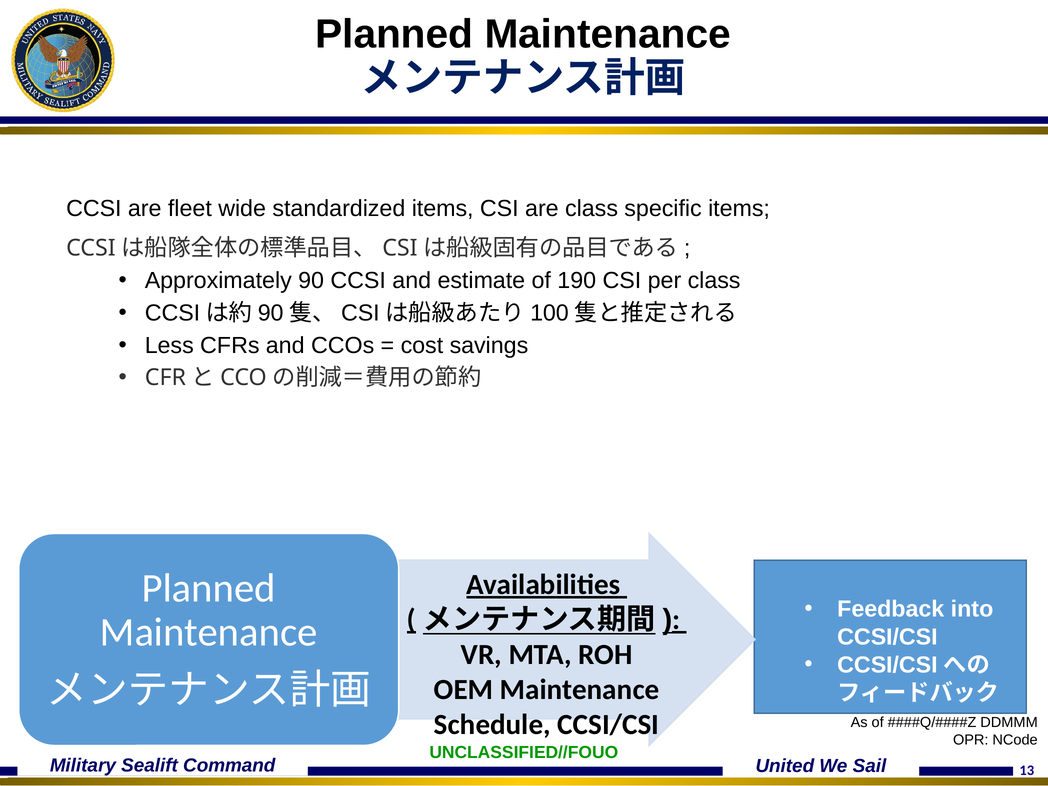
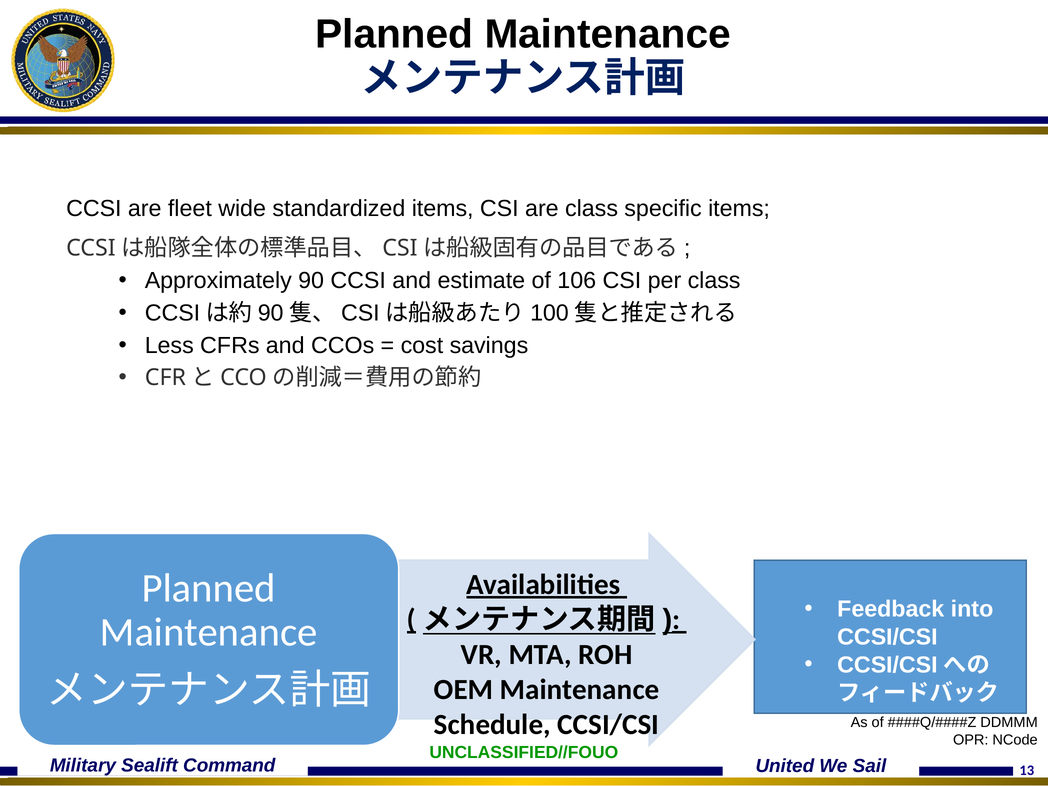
190: 190 -> 106 (577, 281)
